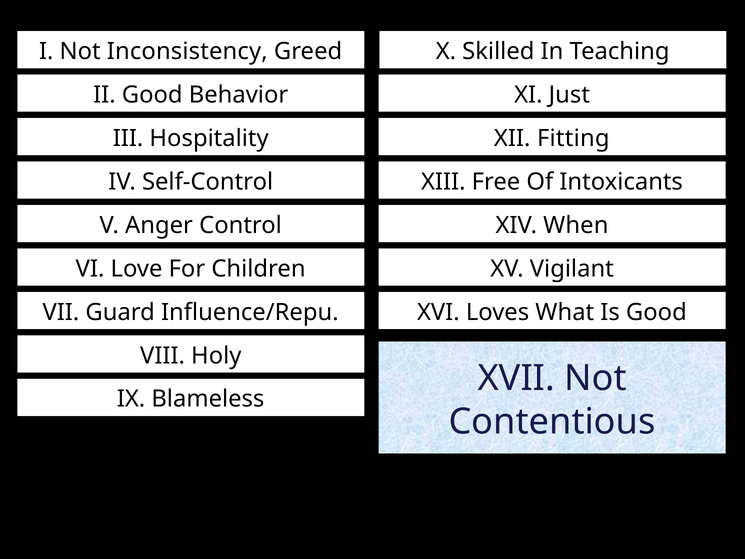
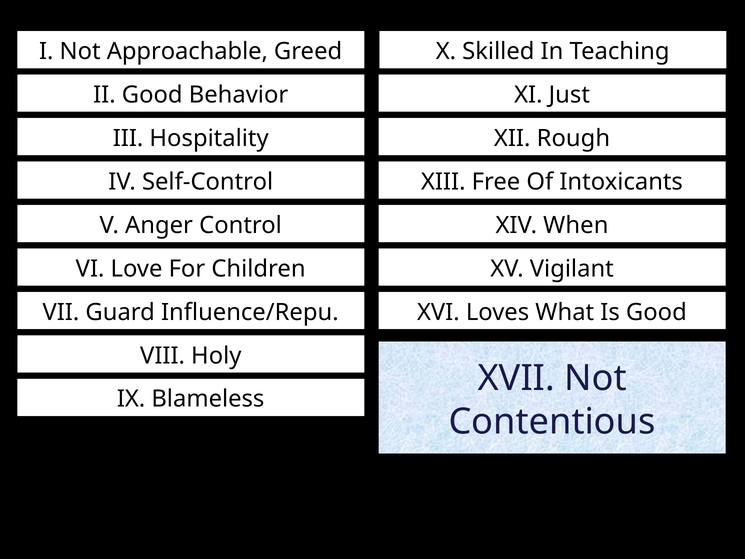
Inconsistency: Inconsistency -> Approachable (187, 51)
Fitting: Fitting -> Rough (573, 138)
